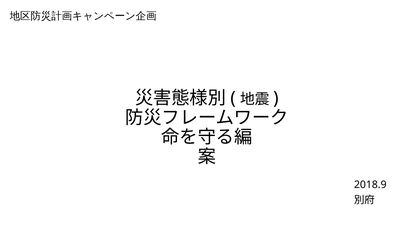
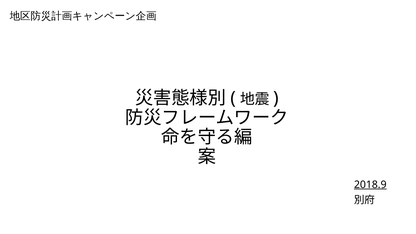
2018.9 underline: none -> present (370, 185)
